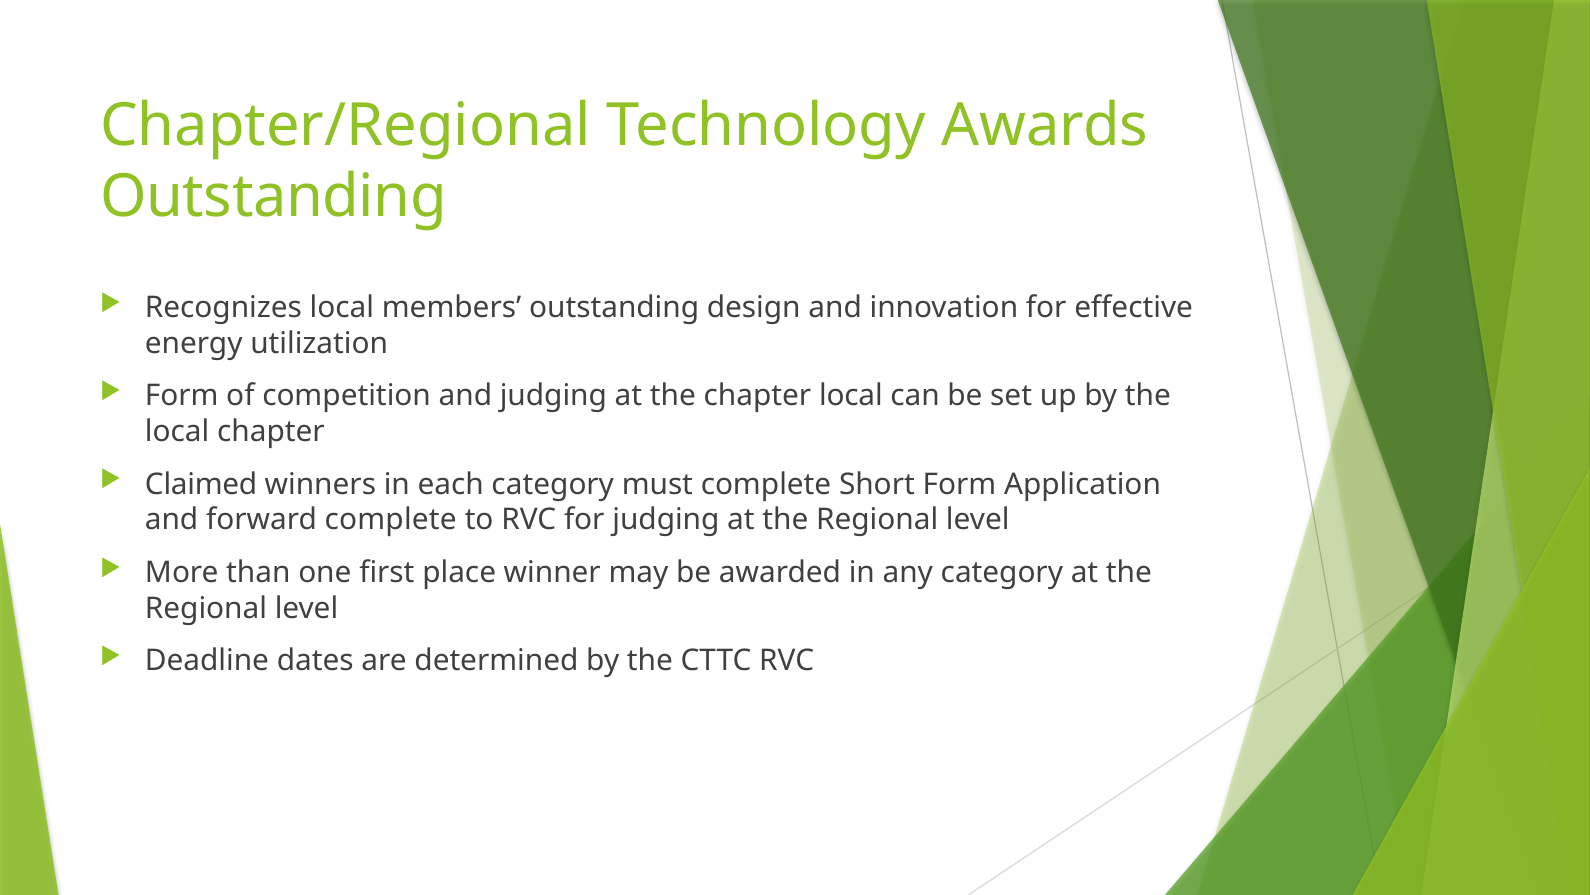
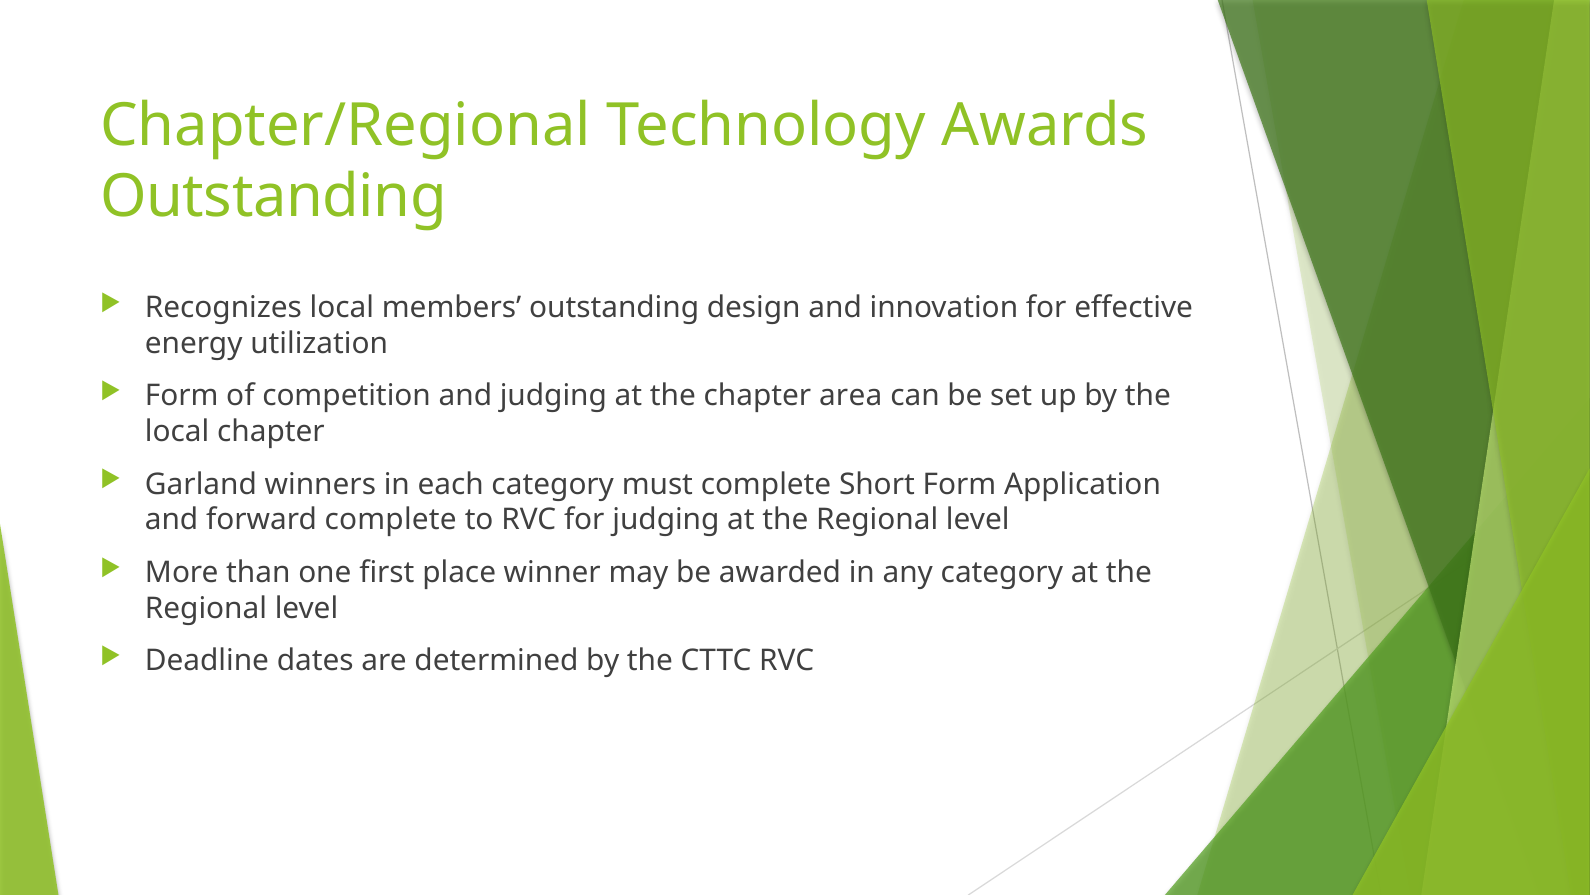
chapter local: local -> area (851, 396)
Claimed: Claimed -> Garland (201, 484)
